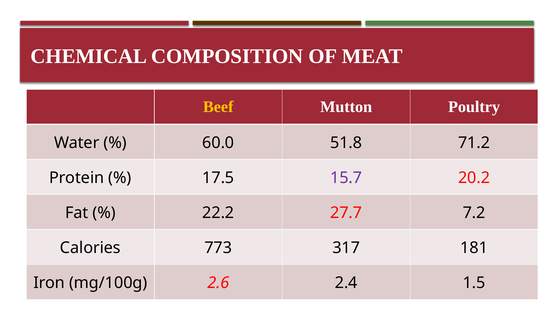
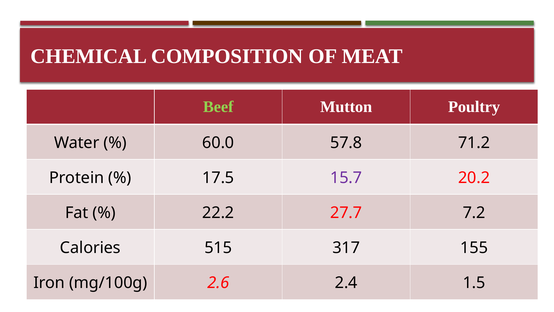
Beef colour: yellow -> light green (218, 107)
51.8: 51.8 -> 57.8 (346, 143)
773: 773 -> 515 (218, 248)
181: 181 -> 155 (474, 248)
